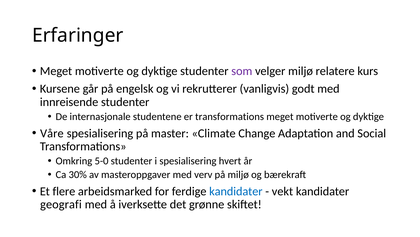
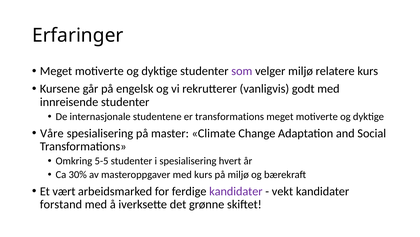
5-0: 5-0 -> 5-5 (102, 161)
med verv: verv -> kurs (203, 174)
flere: flere -> vært (64, 191)
kandidater colour: blue -> purple (236, 191)
geografi: geografi -> forstand (61, 204)
